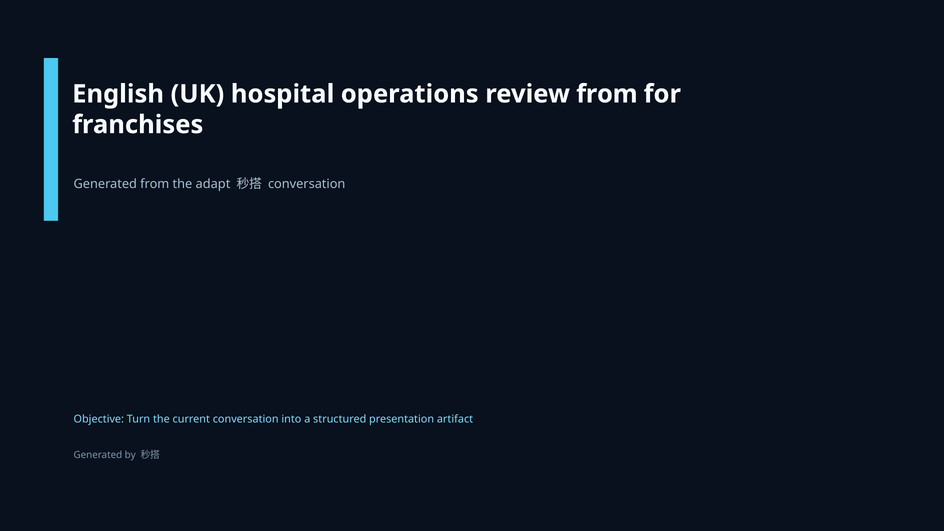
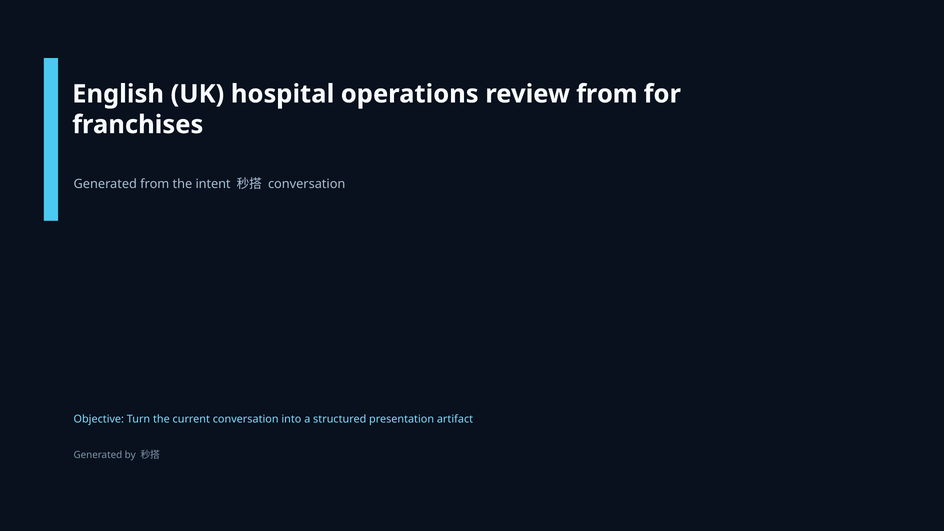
adapt: adapt -> intent (213, 184)
